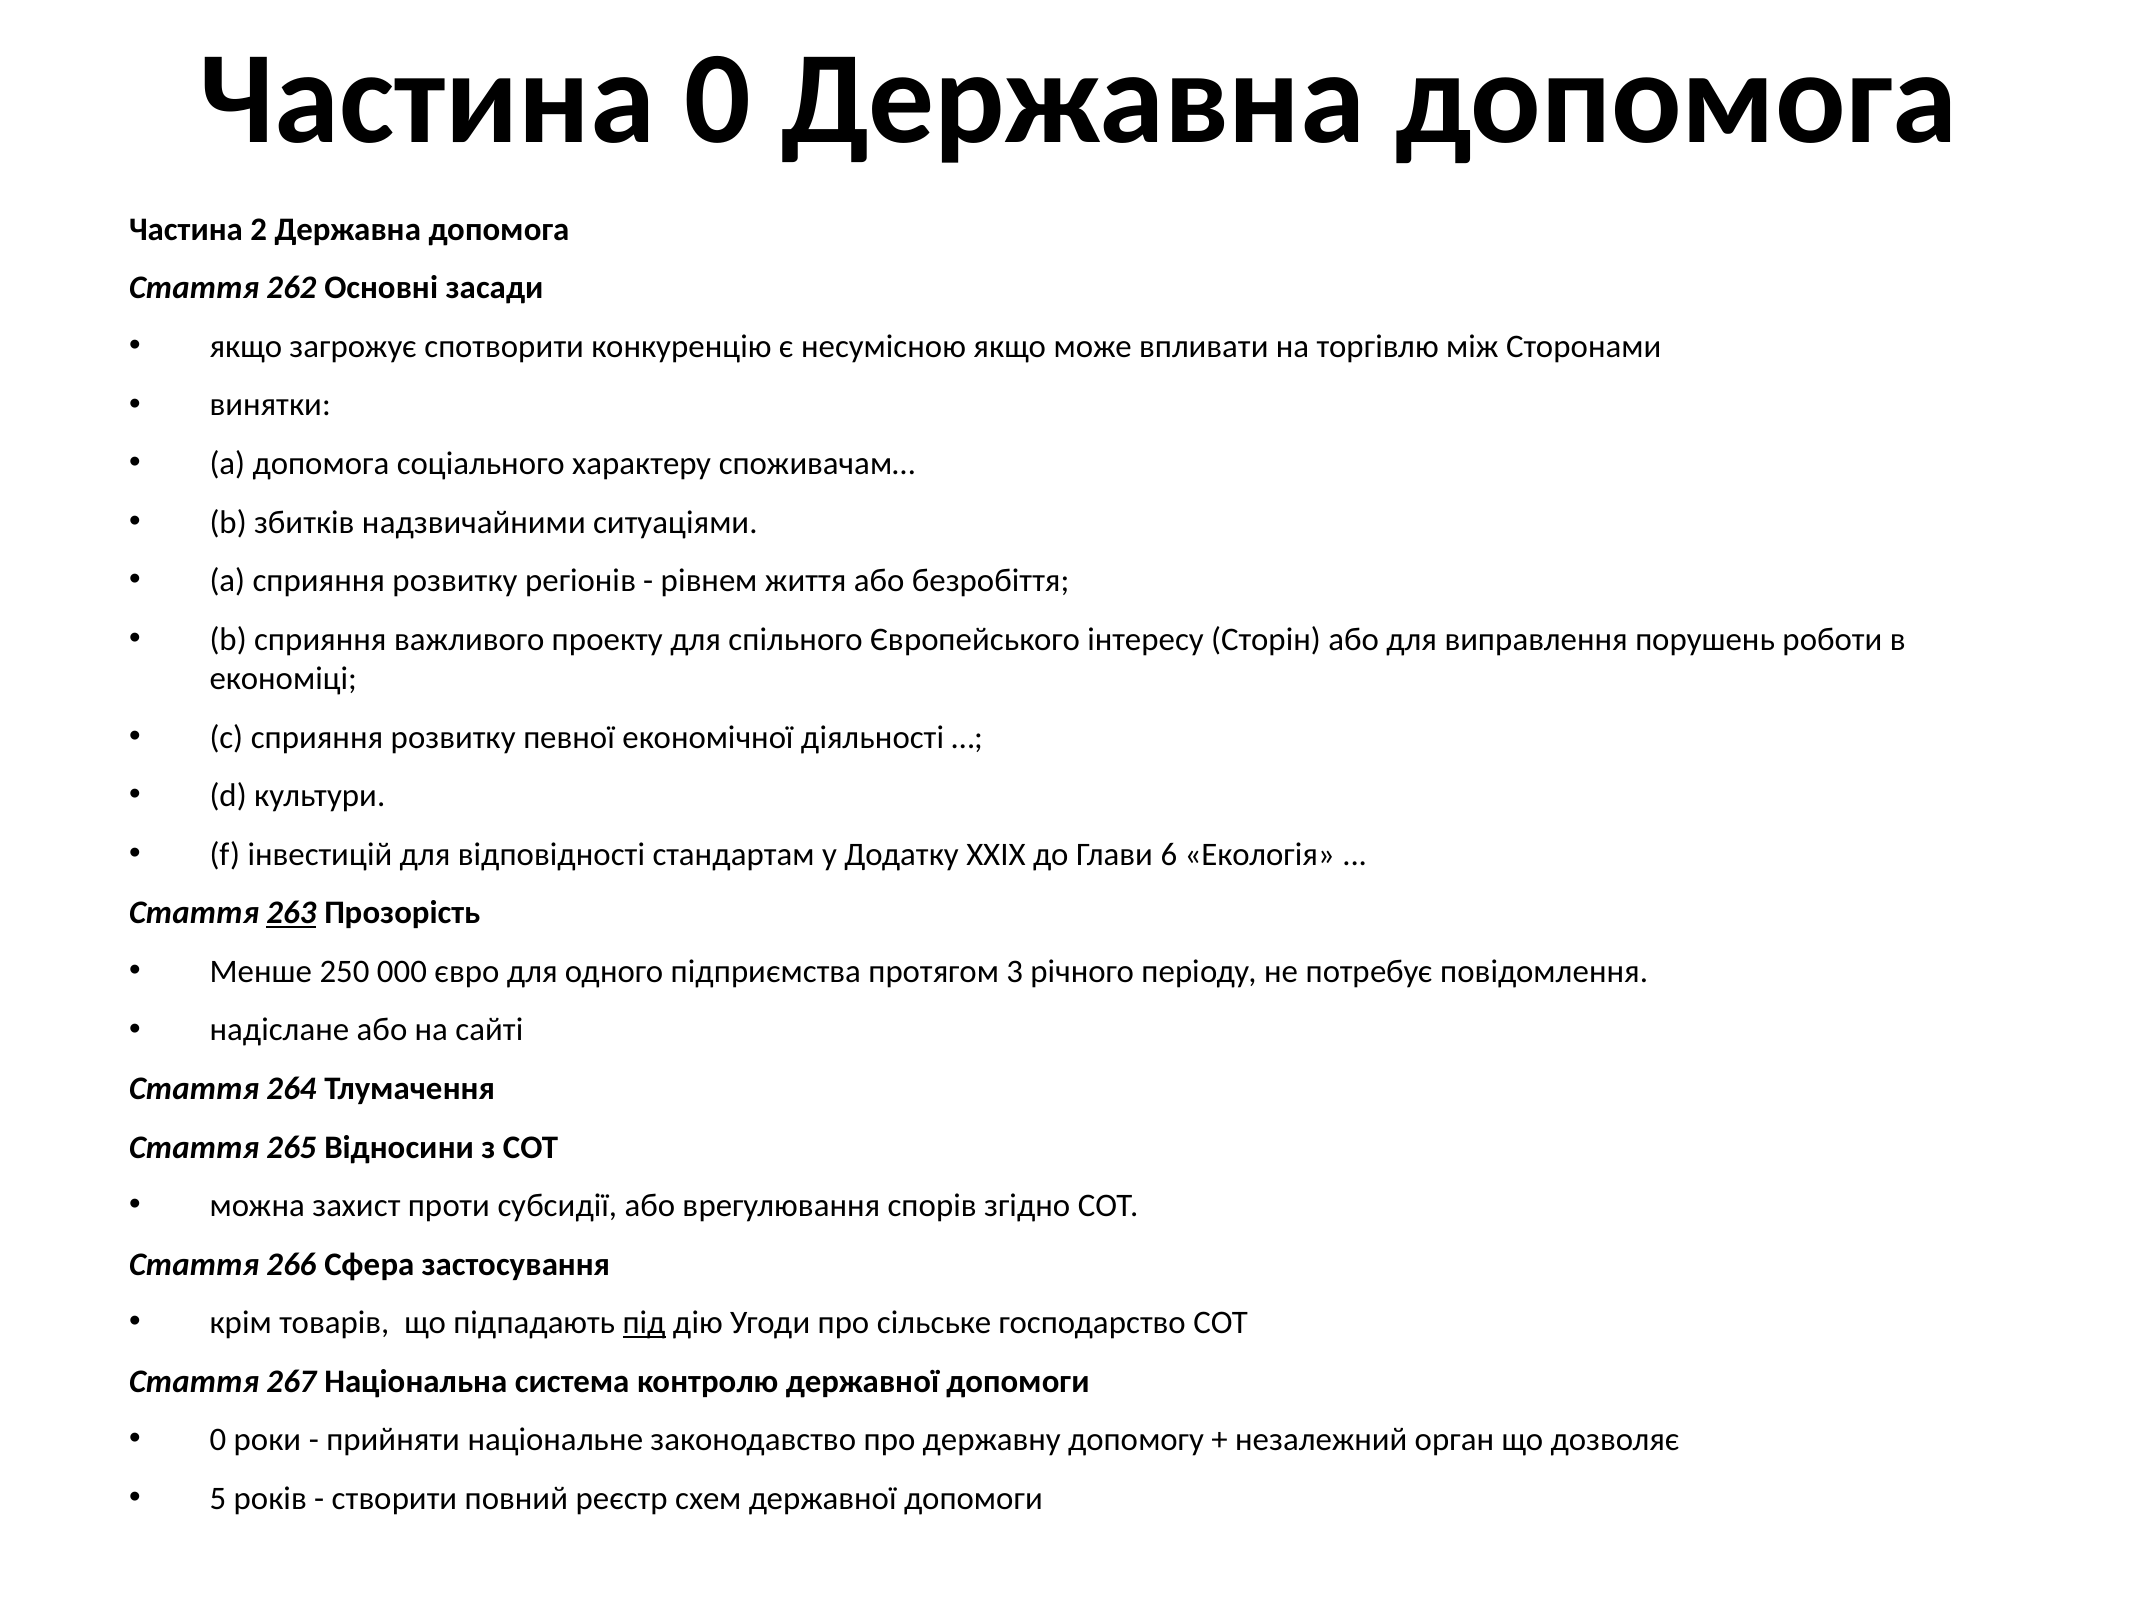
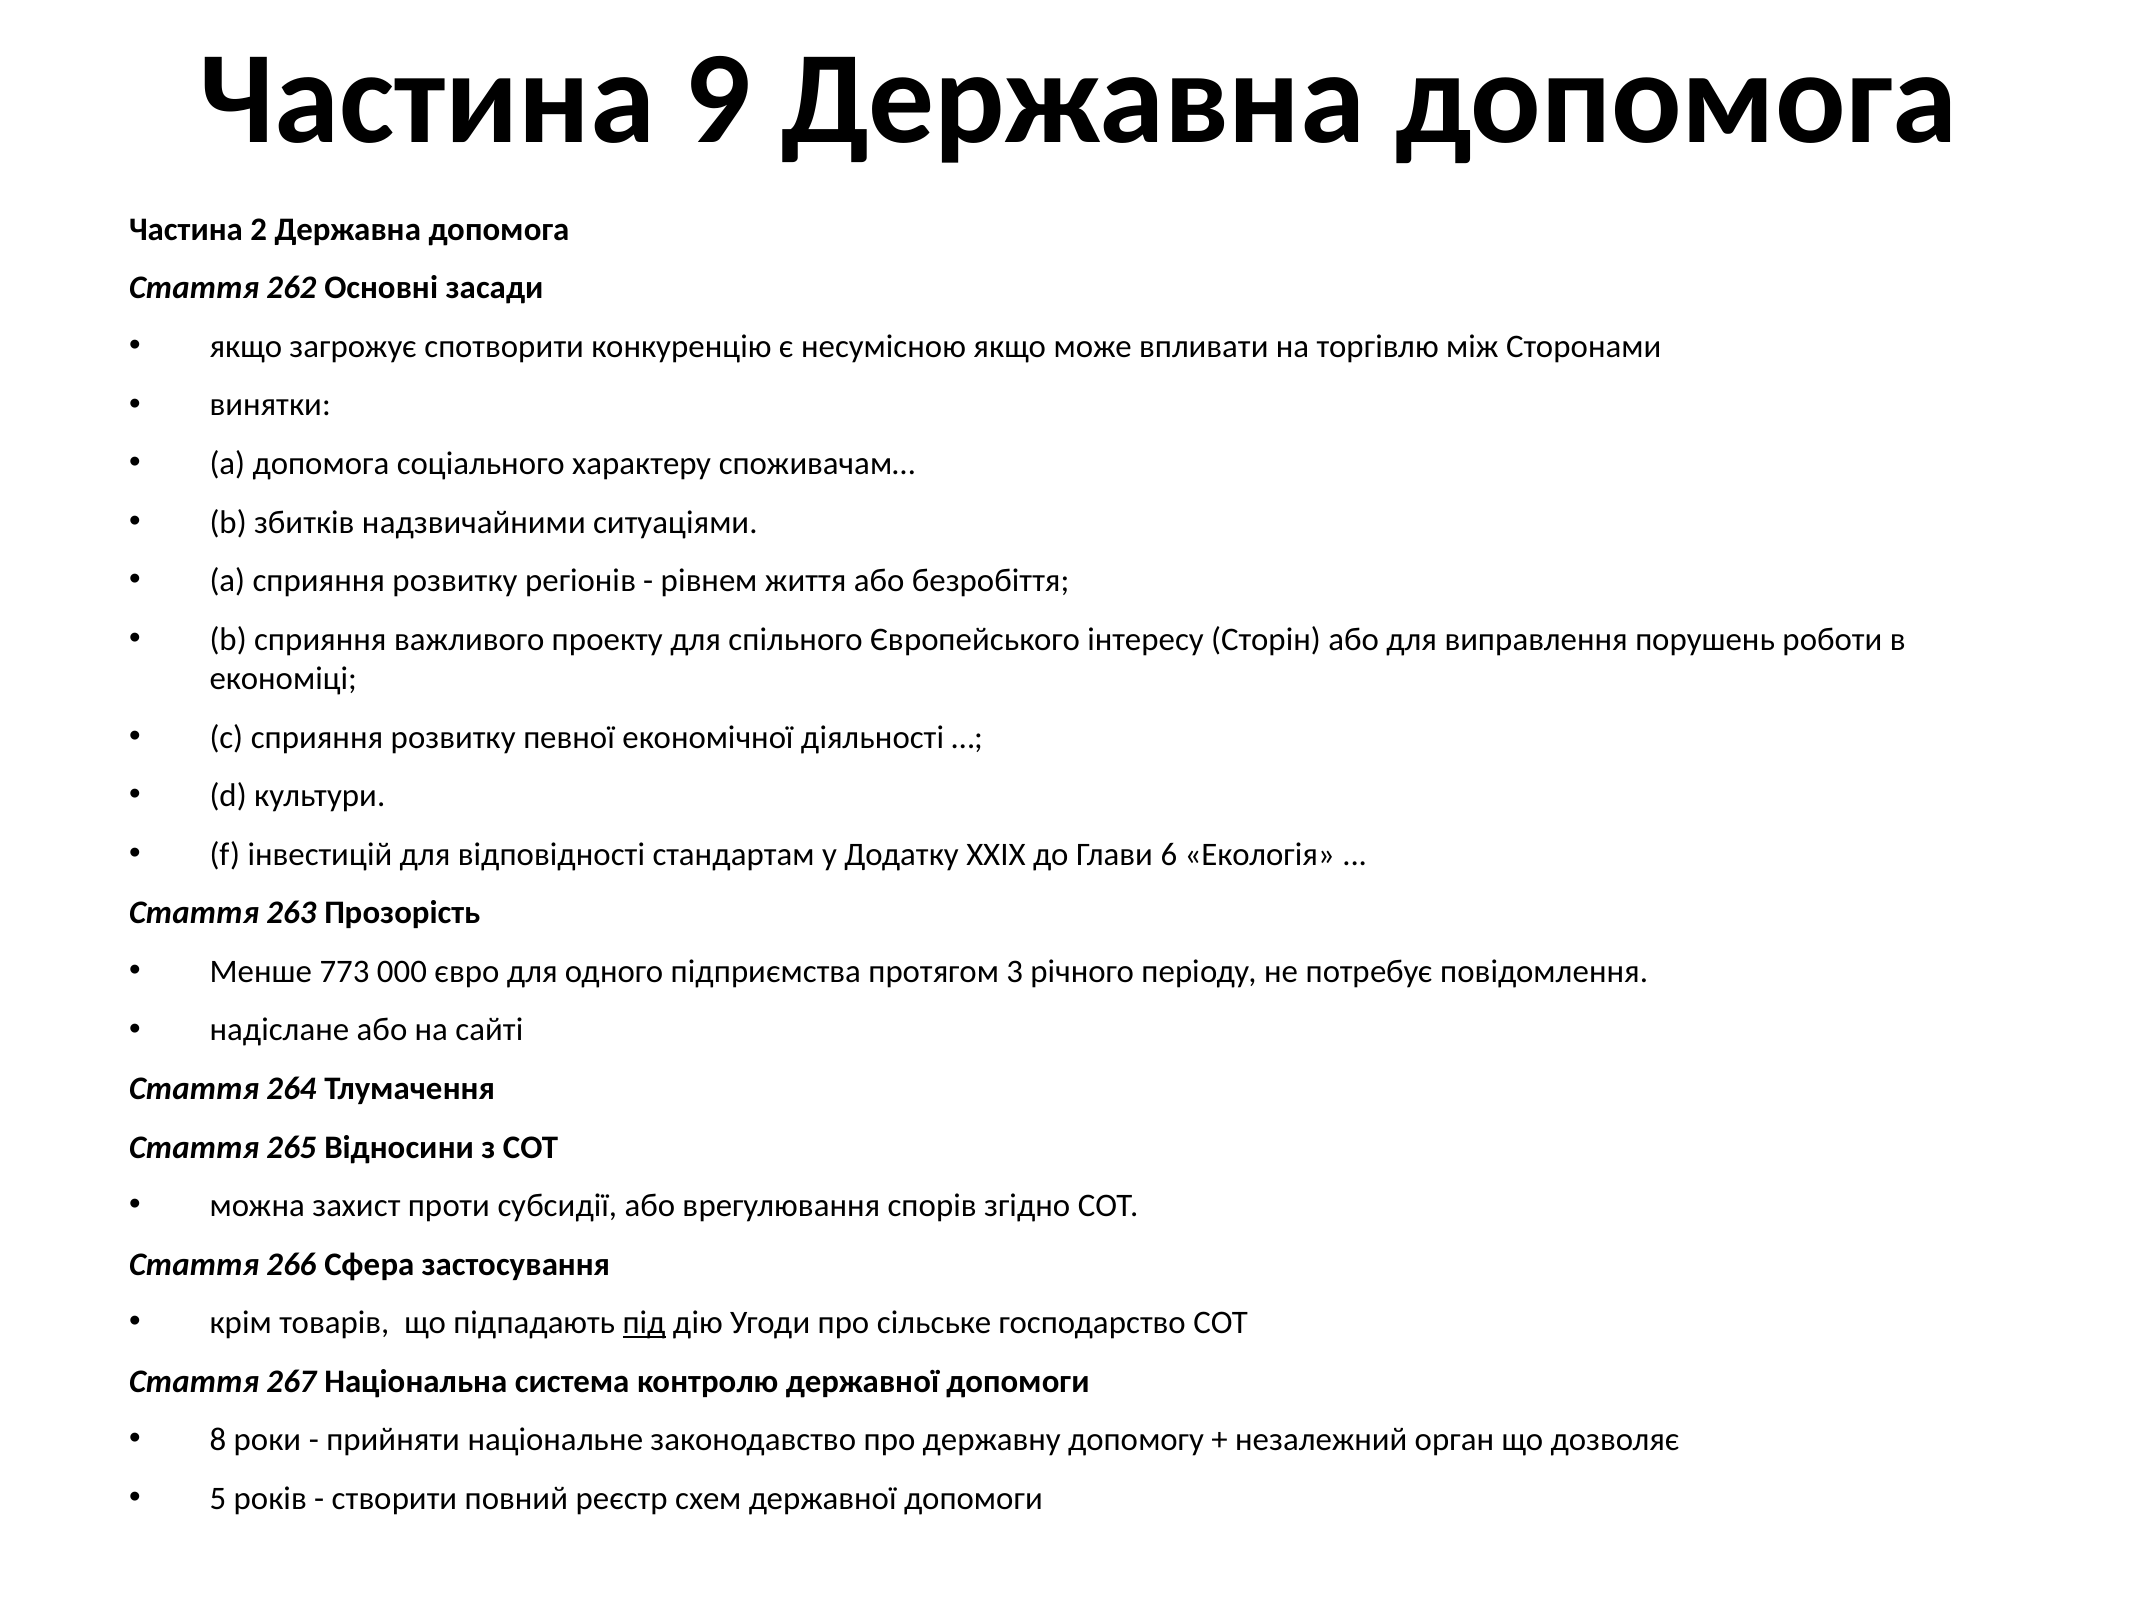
Частина 0: 0 -> 9 (718, 99)
263 underline: present -> none (291, 913)
250: 250 -> 773 (344, 972)
0: 0 -> 8 (218, 1440)
